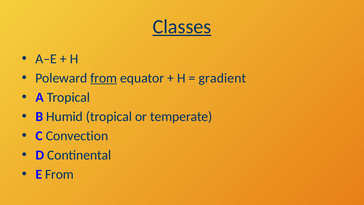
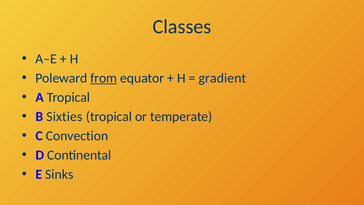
Classes underline: present -> none (182, 27)
Humid: Humid -> Sixties (64, 116)
E From: From -> Sinks (59, 174)
